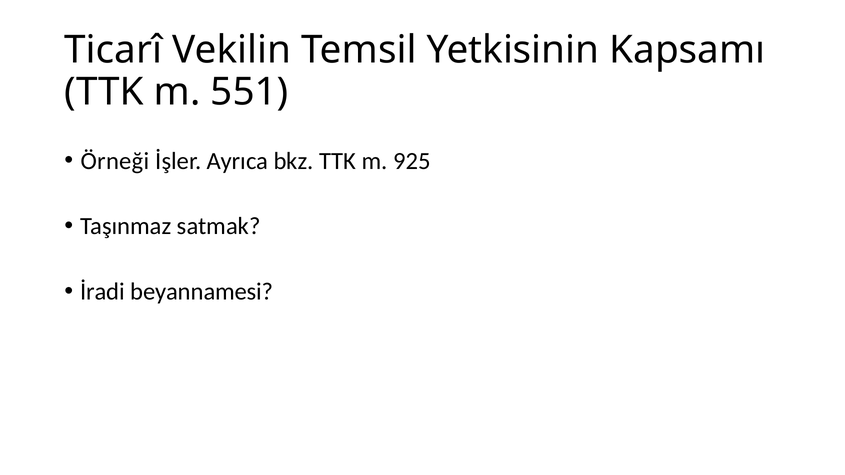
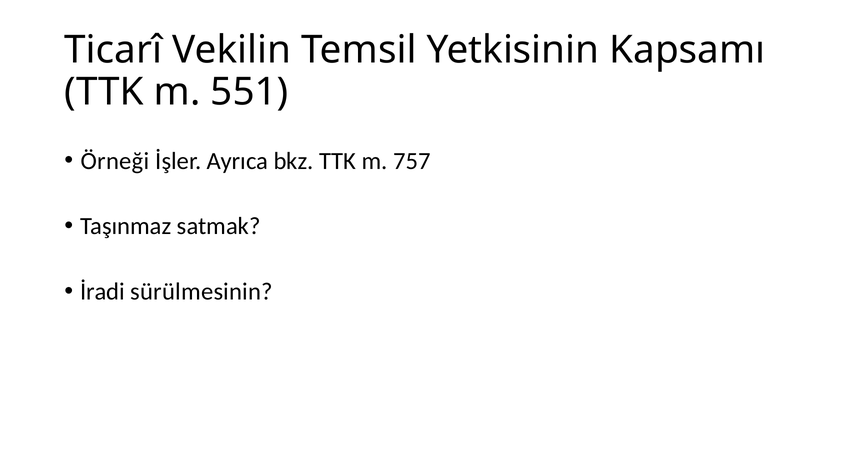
925: 925 -> 757 (412, 161)
beyannamesi: beyannamesi -> sürülmesinin (202, 292)
